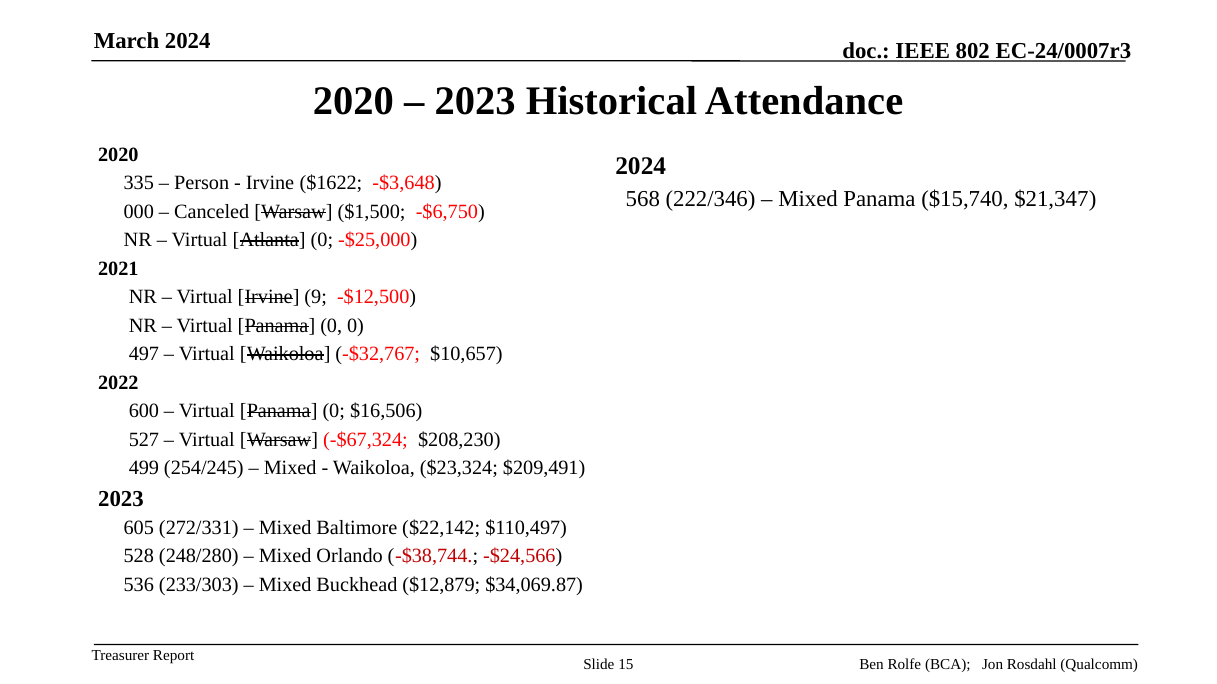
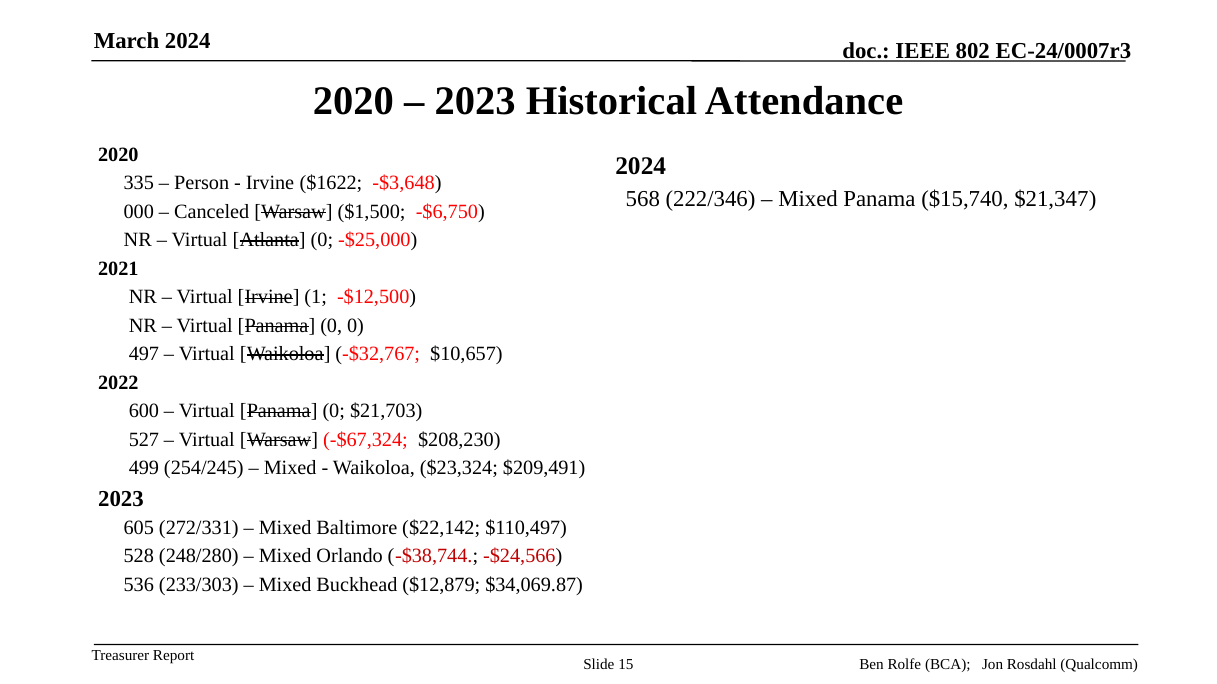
9: 9 -> 1 (316, 297)
$16,506: $16,506 -> $21,703 (386, 412)
